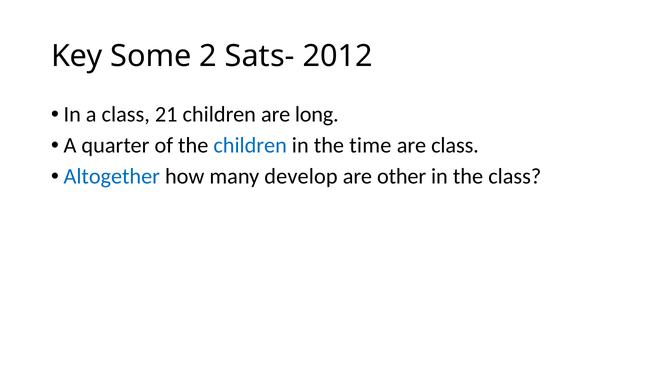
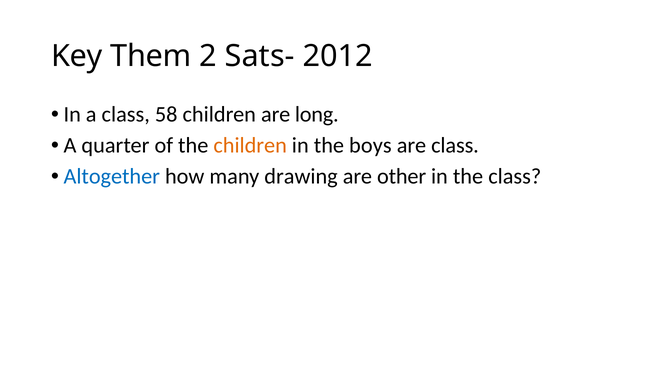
Some: Some -> Them (151, 56)
21: 21 -> 58 (166, 115)
children colour: blue -> orange (250, 146)
time: time -> boys (370, 146)
develop: develop -> drawing (301, 177)
